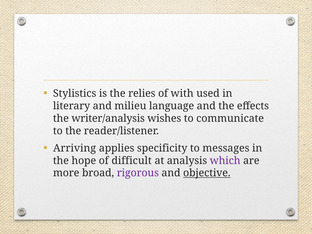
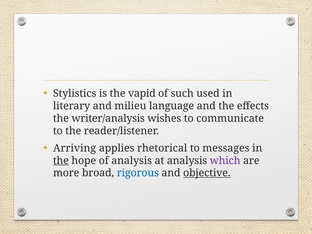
relies: relies -> vapid (142, 93)
with: with -> such (182, 93)
specificity: specificity -> rhetorical (162, 148)
the underline: none -> present (61, 161)
of difficult: difficult -> analysis (132, 161)
rigorous colour: purple -> blue (138, 173)
